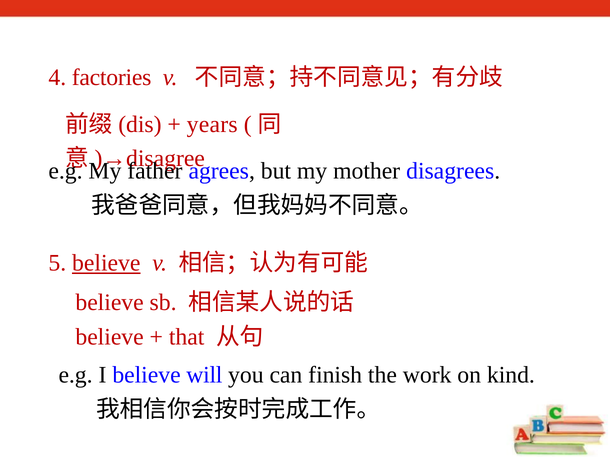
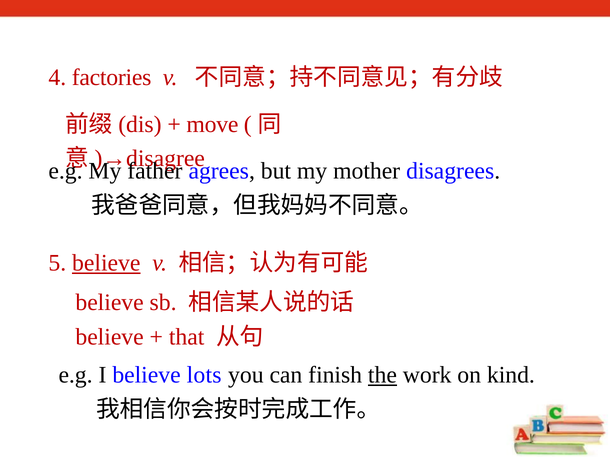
years: years -> move (212, 124)
will: will -> lots (204, 376)
the underline: none -> present (382, 376)
